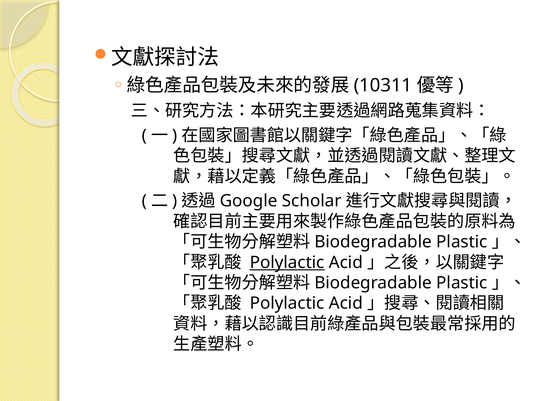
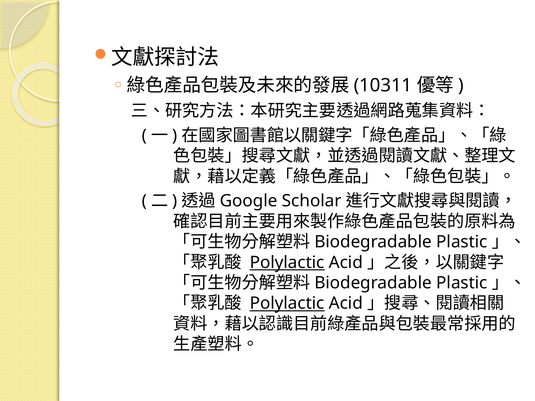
Polylactic underline: none -> present (287, 304)
